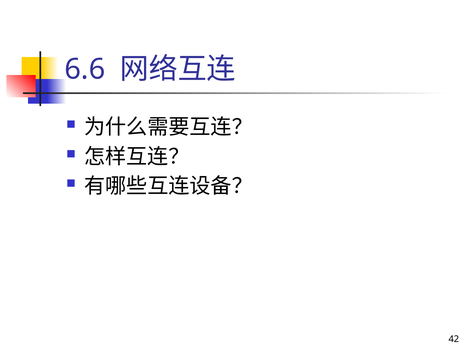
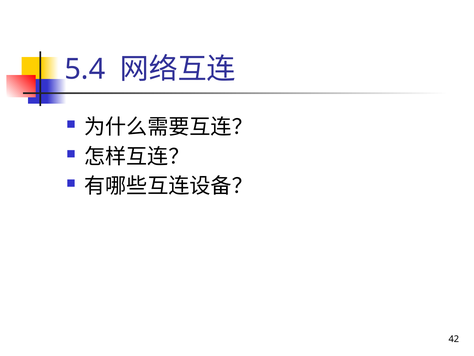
6.6: 6.6 -> 5.4 (85, 69)
